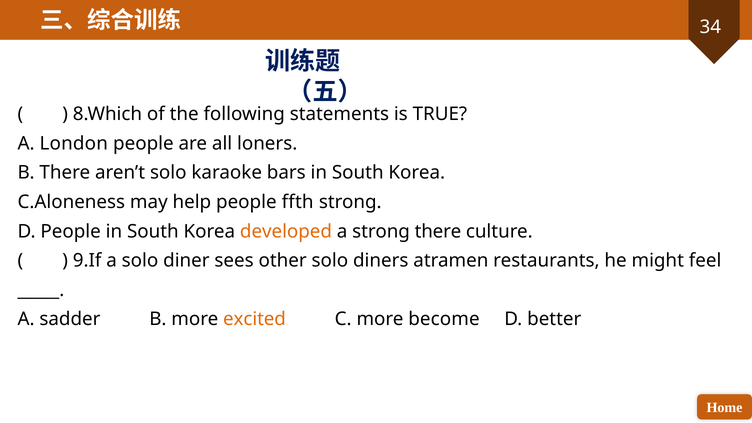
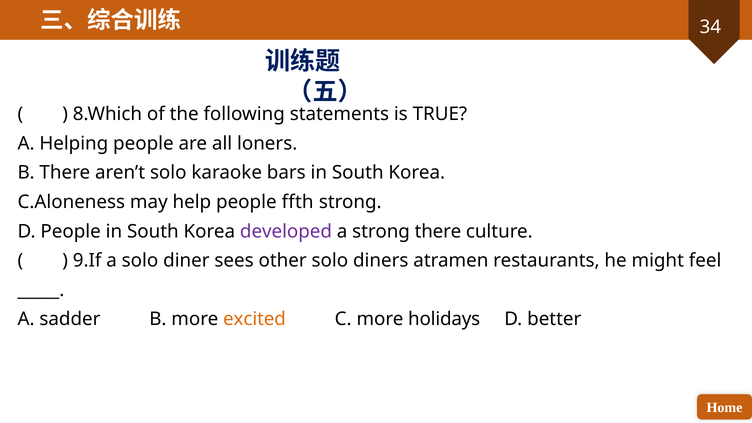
London: London -> Helping (74, 143)
developed colour: orange -> purple (286, 231)
become: become -> holidays (444, 319)
